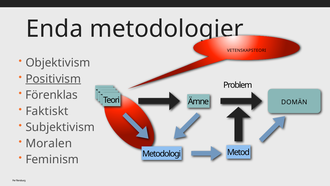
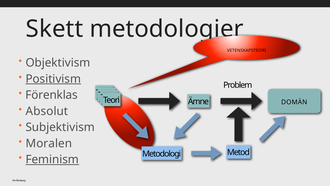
Enda: Enda -> Skett (54, 29)
Faktiskt: Faktiskt -> Absolut (47, 111)
Feminism underline: none -> present (52, 159)
